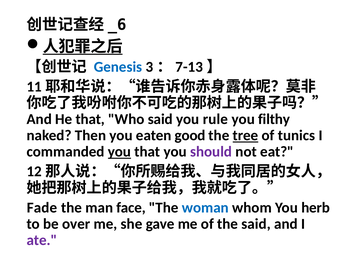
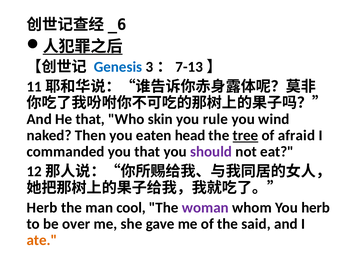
Who said: said -> skin (160, 119)
filthy: filthy -> wind (274, 119)
good: good -> head (190, 135)
tunics: tunics -> afraid (296, 135)
you underline: present -> none (119, 151)
Fade: Fade -> Herb (42, 207)
face: face -> cool (131, 207)
woman colour: blue -> purple (205, 207)
ate colour: purple -> orange (42, 240)
